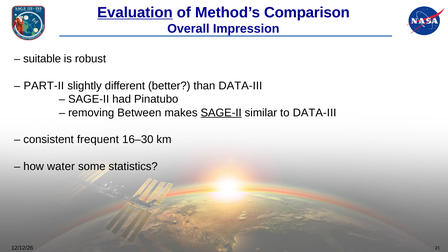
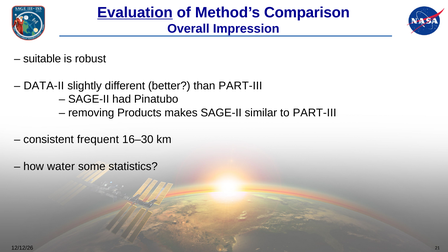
PART-II: PART-II -> DATA-II (44, 86)
than DATA-III: DATA-III -> PART-III (240, 86)
Between: Between -> Products (139, 113)
SAGE-II underline: present -> none (221, 113)
to DATA-III: DATA-III -> PART-III (315, 113)
